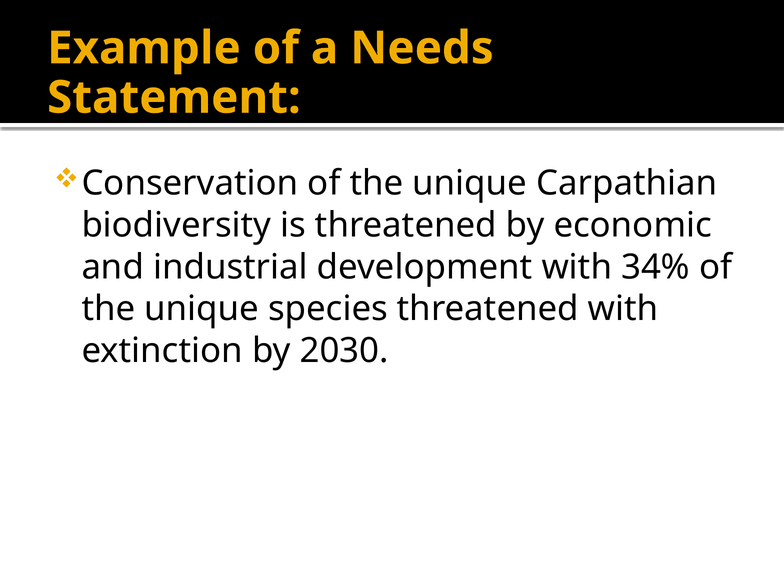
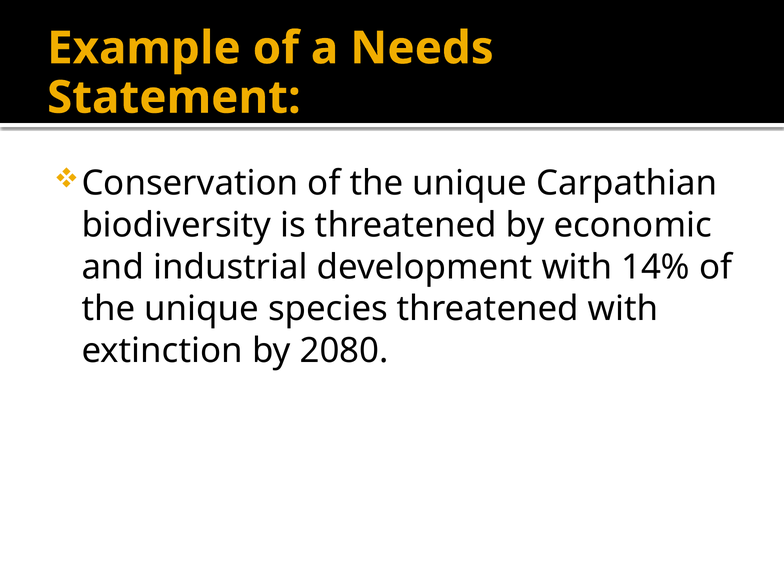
34%: 34% -> 14% (655, 267)
2030: 2030 -> 2080 (344, 351)
